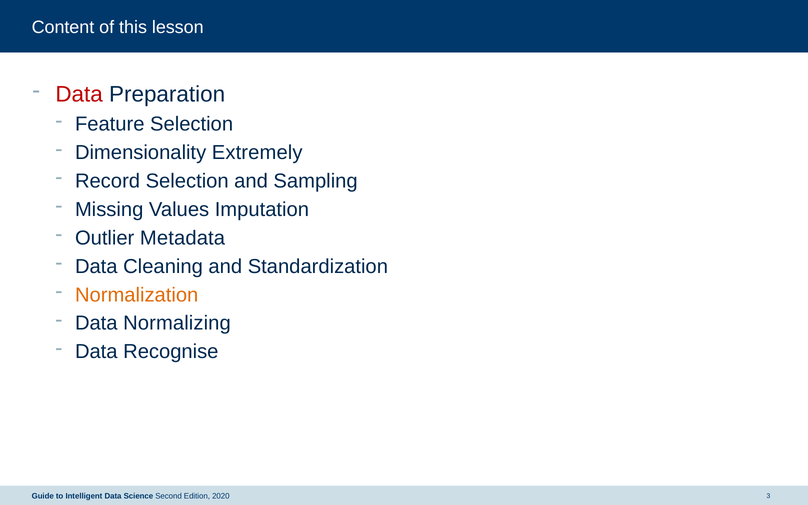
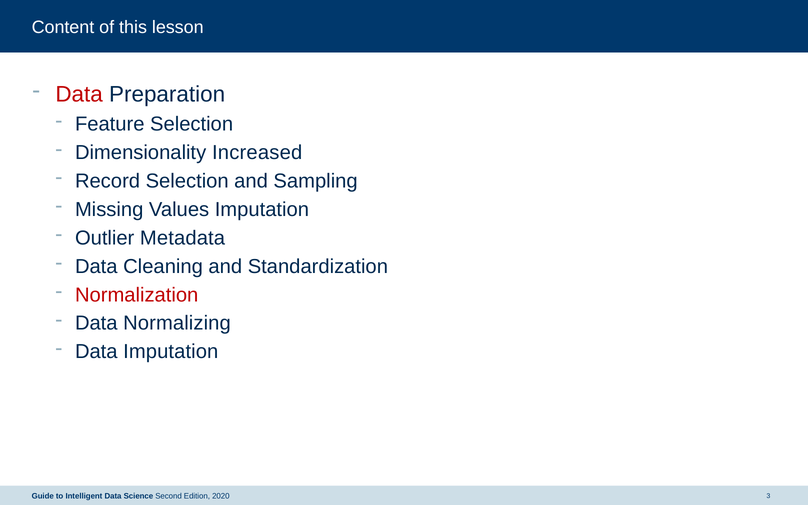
Extremely: Extremely -> Increased (257, 153)
Normalization colour: orange -> red (137, 295)
Data Recognise: Recognise -> Imputation (171, 352)
